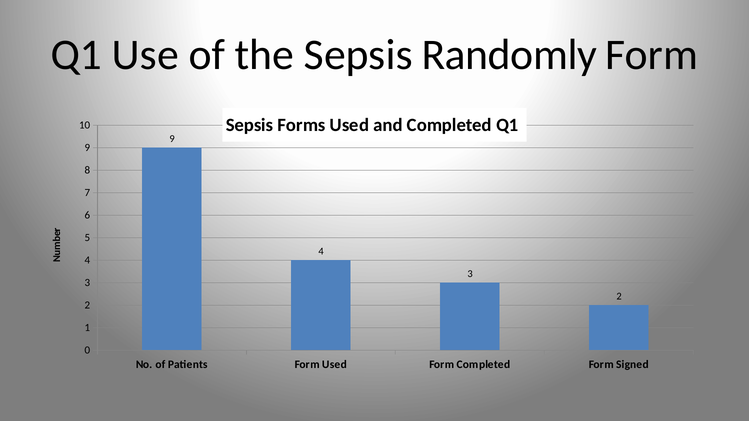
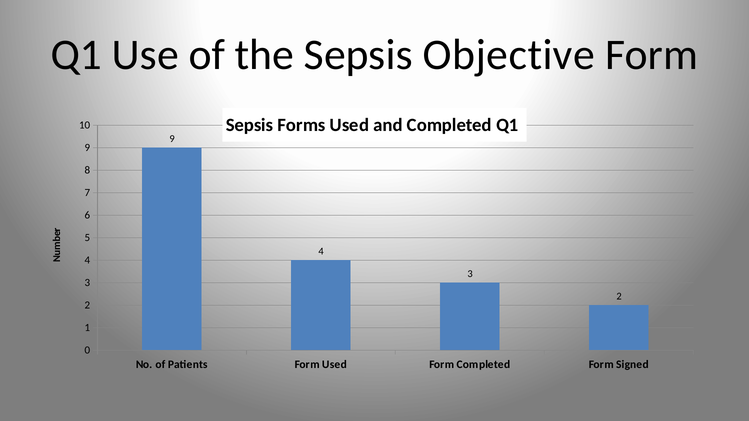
Randomly: Randomly -> Objective (509, 55)
